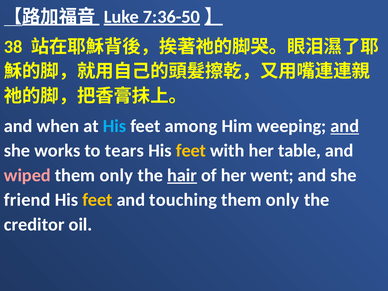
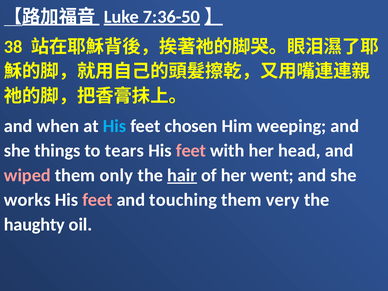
among: among -> chosen (191, 126)
and underline: present -> none (345, 126)
works: works -> things (57, 151)
feet colour: yellow -> pink (191, 151)
table: table -> head (299, 151)
friend: friend -> works (27, 200)
feet colour: yellow -> pink (97, 200)
only: only -> very (283, 200)
creditor: creditor -> haughty (34, 224)
